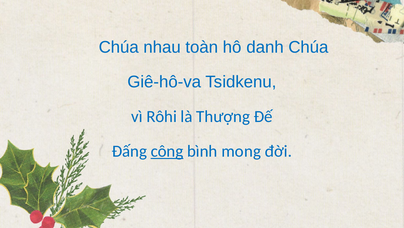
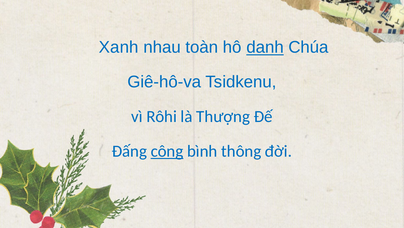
Chúa: Chúa -> Xanh (119, 47)
danh underline: none -> present (265, 47)
mong: mong -> thông (241, 151)
